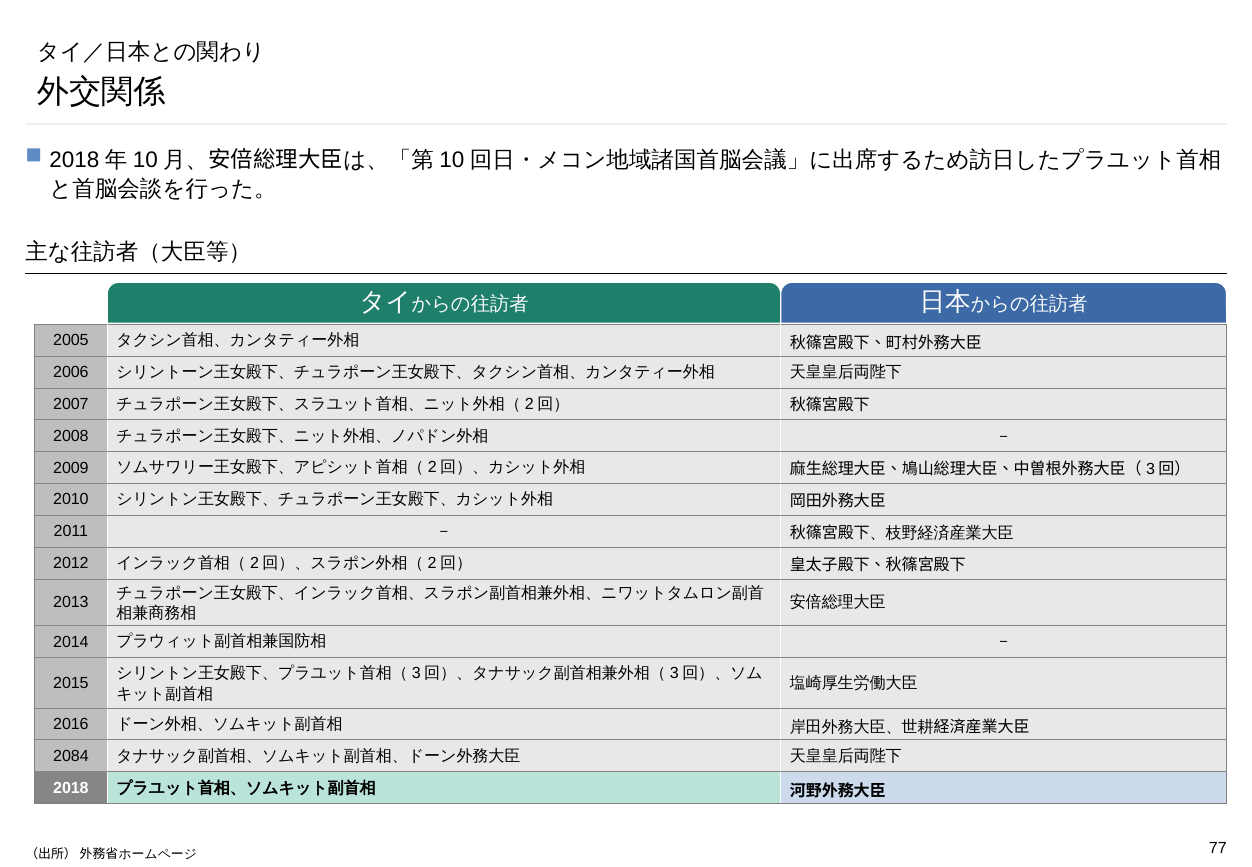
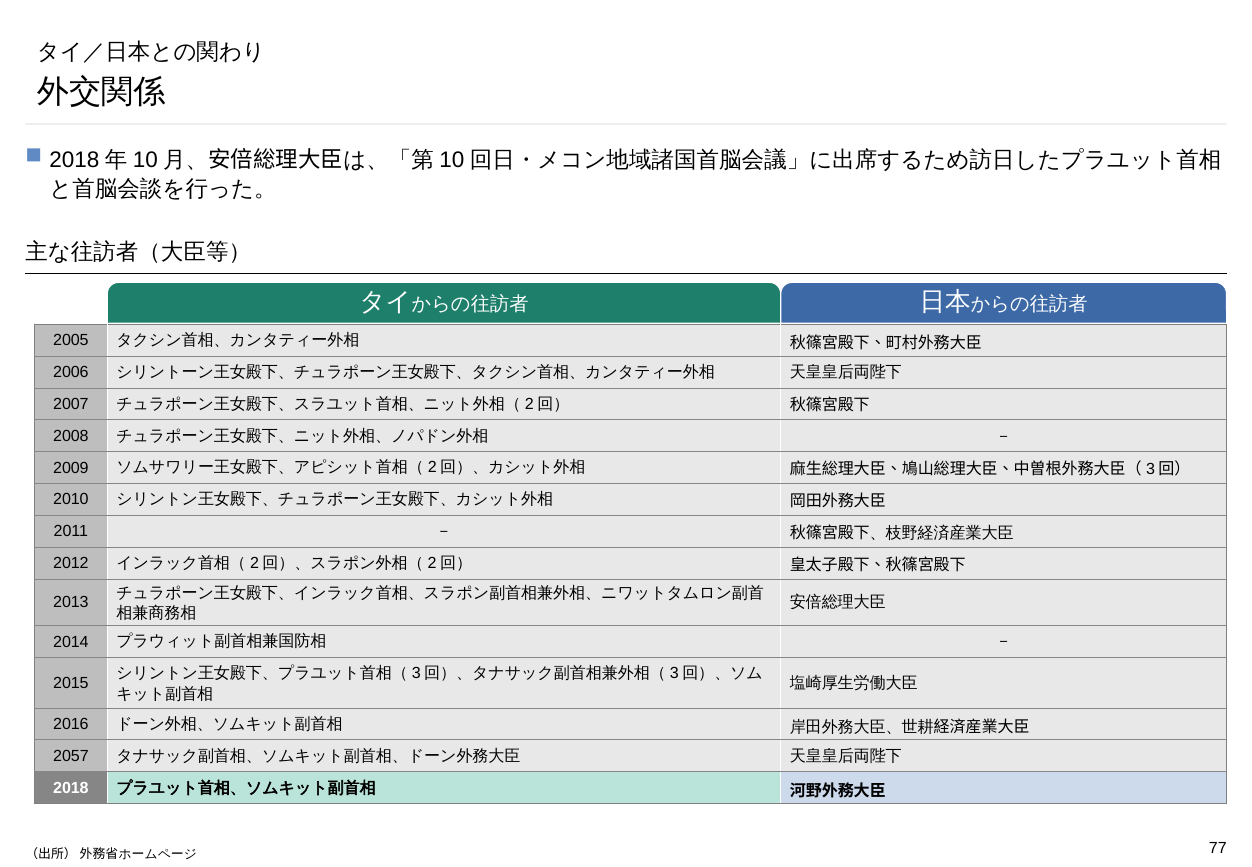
2084: 2084 -> 2057 (71, 756)
